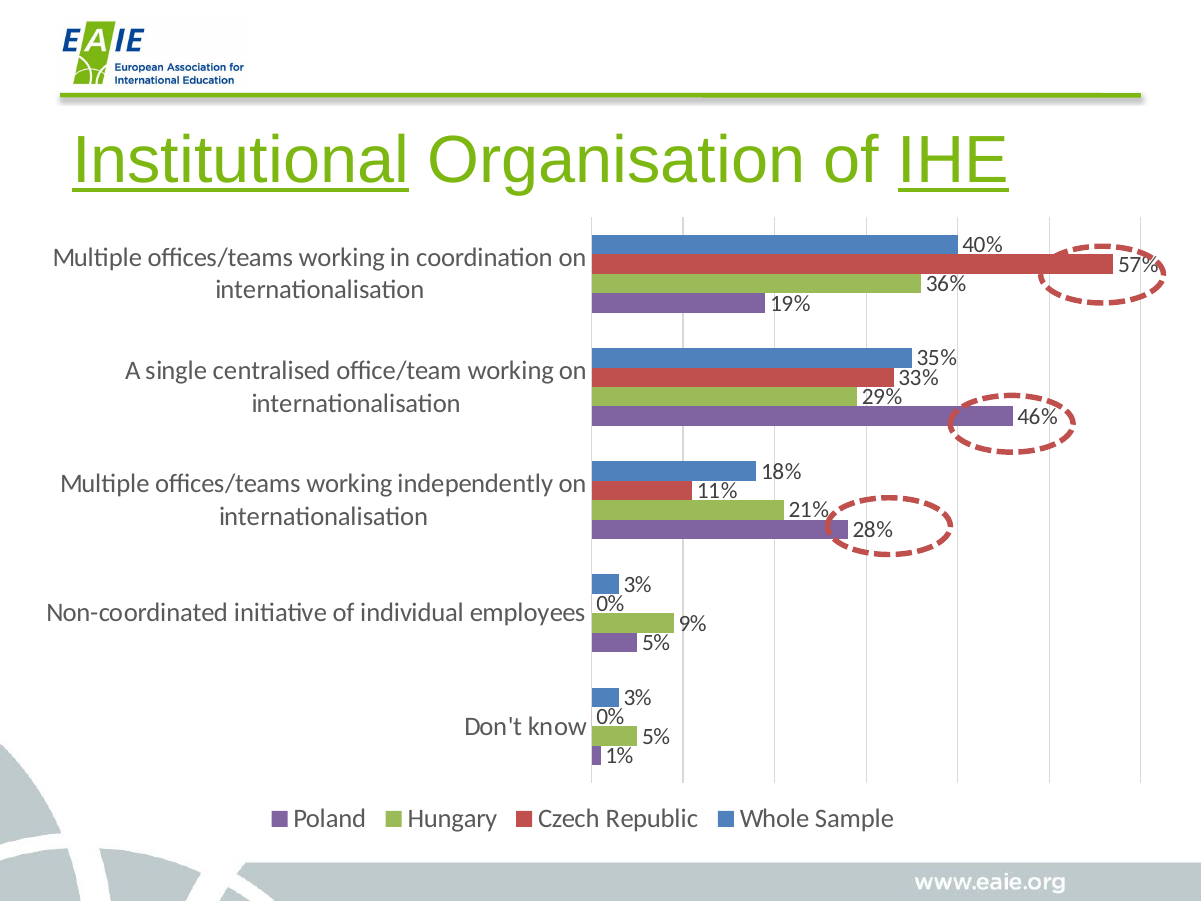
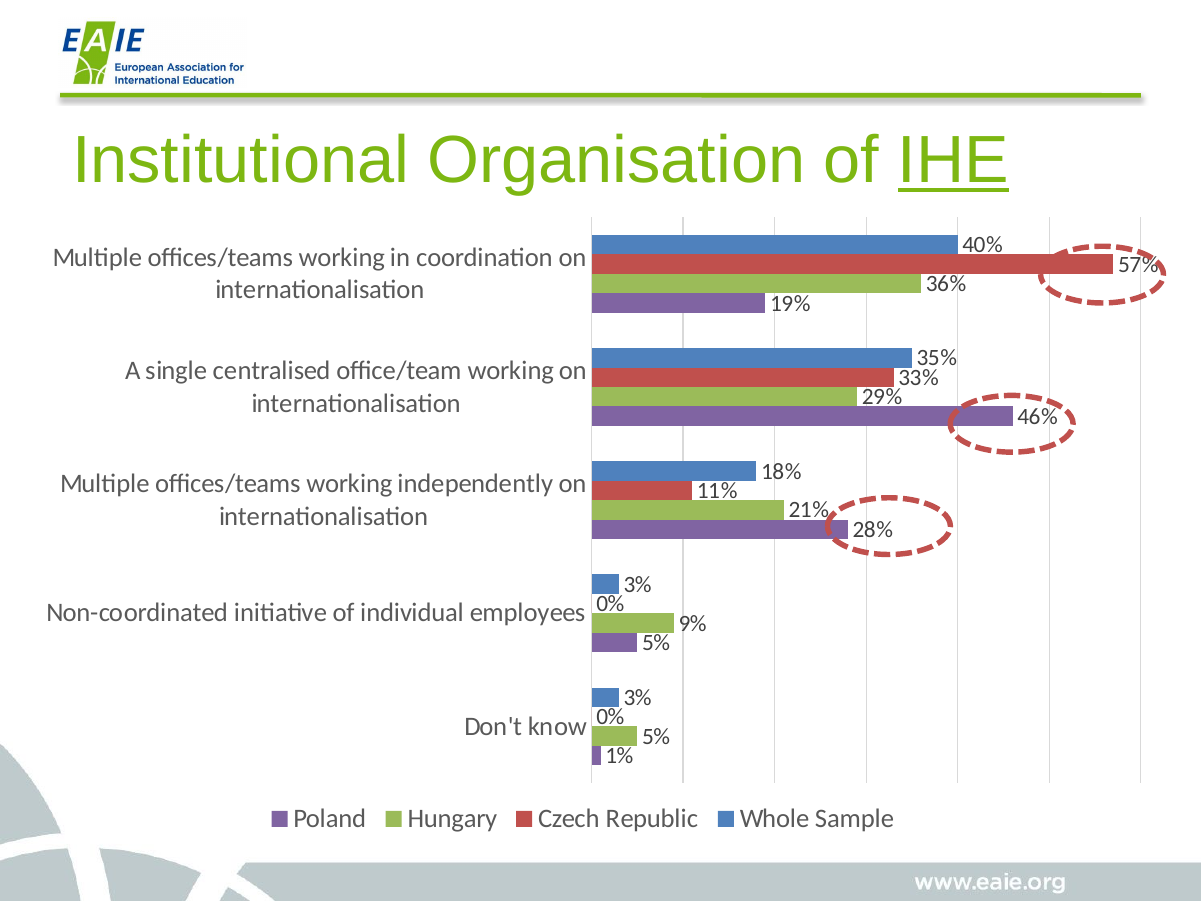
Institutional underline: present -> none (241, 161)
